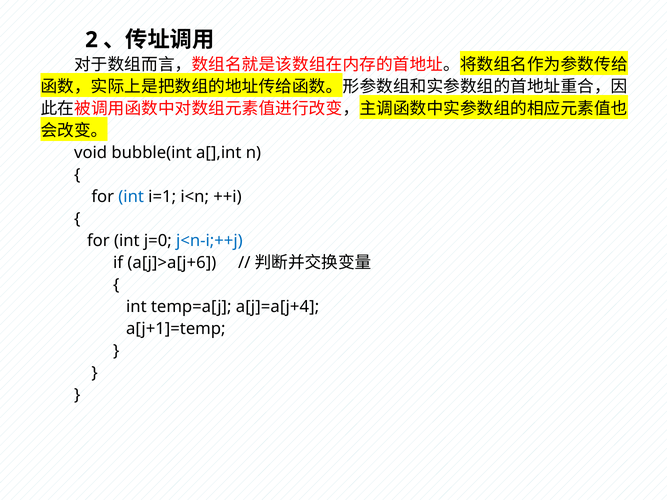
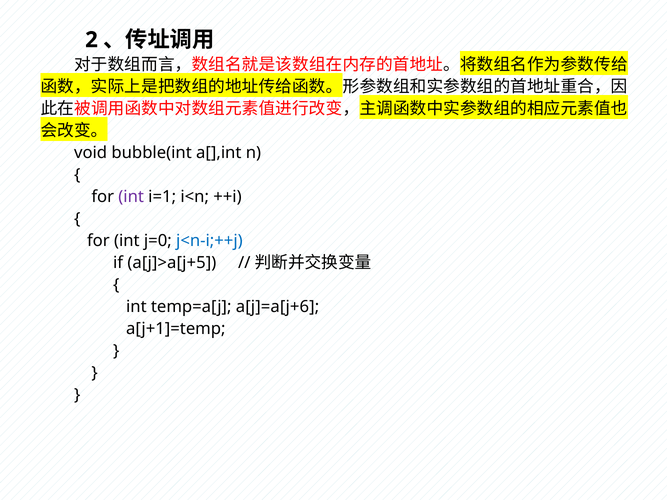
int colour: blue -> purple (131, 197)
a[j]>a[j+6: a[j]>a[j+6 -> a[j]>a[j+5 (172, 263)
a[j]=a[j+4: a[j]=a[j+4 -> a[j]=a[j+6 (278, 307)
